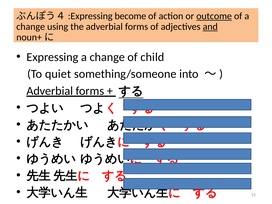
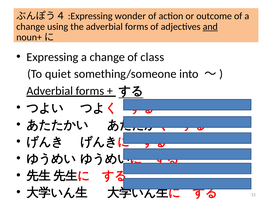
become: become -> wonder (130, 16)
outcome underline: present -> none (214, 16)
child: child -> class (152, 57)
